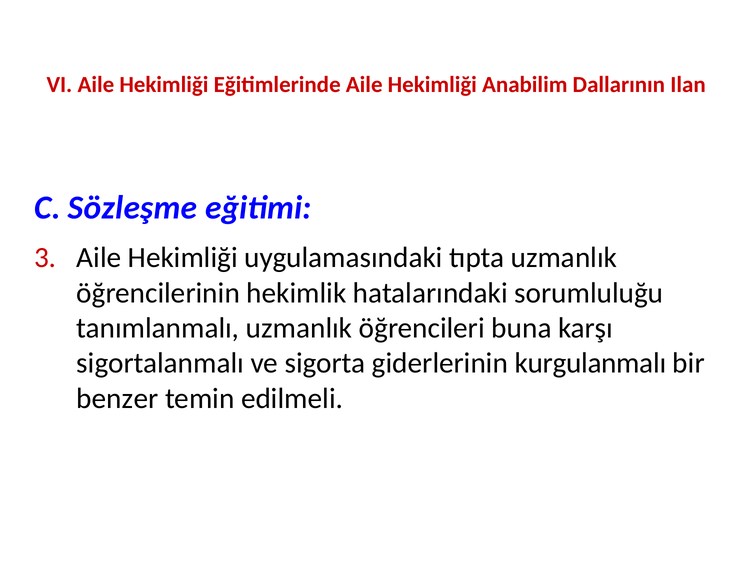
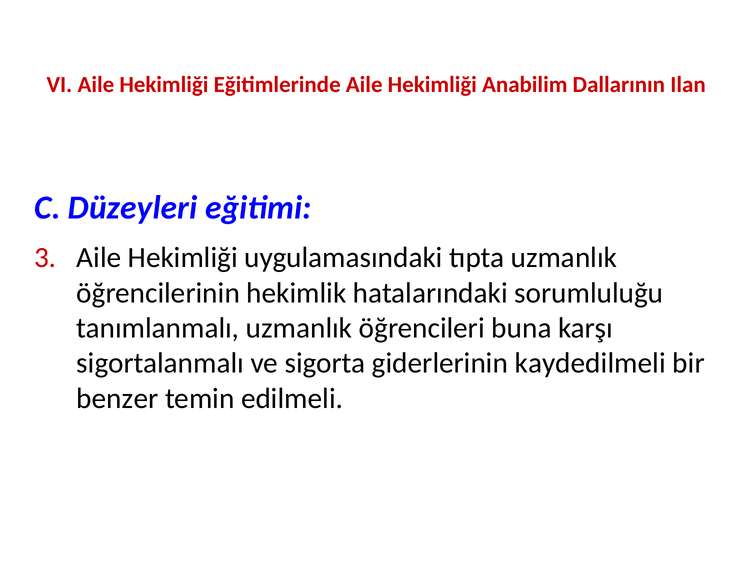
Sözleşme: Sözleşme -> Düzeyleri (133, 208)
kurgulanmalı: kurgulanmalı -> kaydedilmeli (590, 363)
